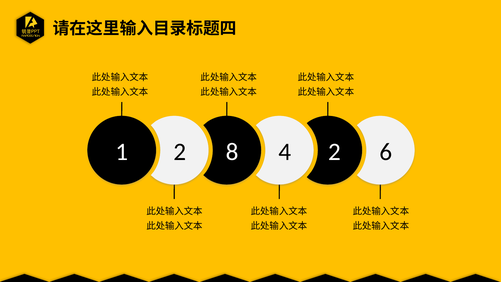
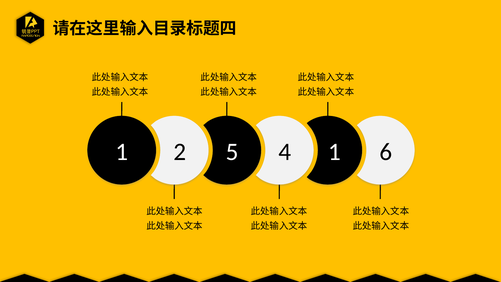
8: 8 -> 5 (232, 152)
4 2: 2 -> 1 (334, 152)
